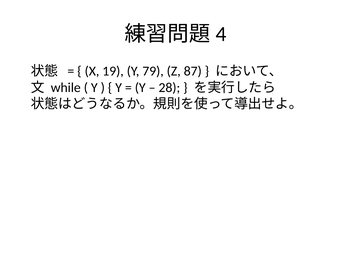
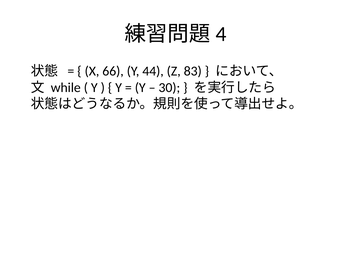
19: 19 -> 66 (113, 71)
79: 79 -> 44 (153, 71)
87: 87 -> 83 (193, 71)
28: 28 -> 30 (169, 88)
